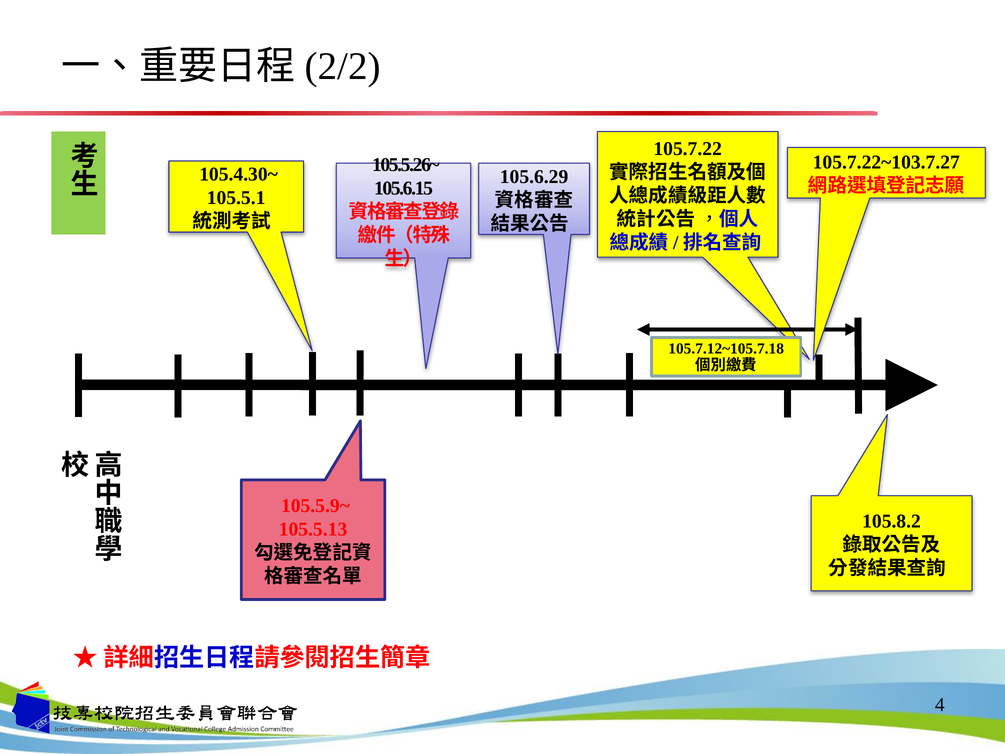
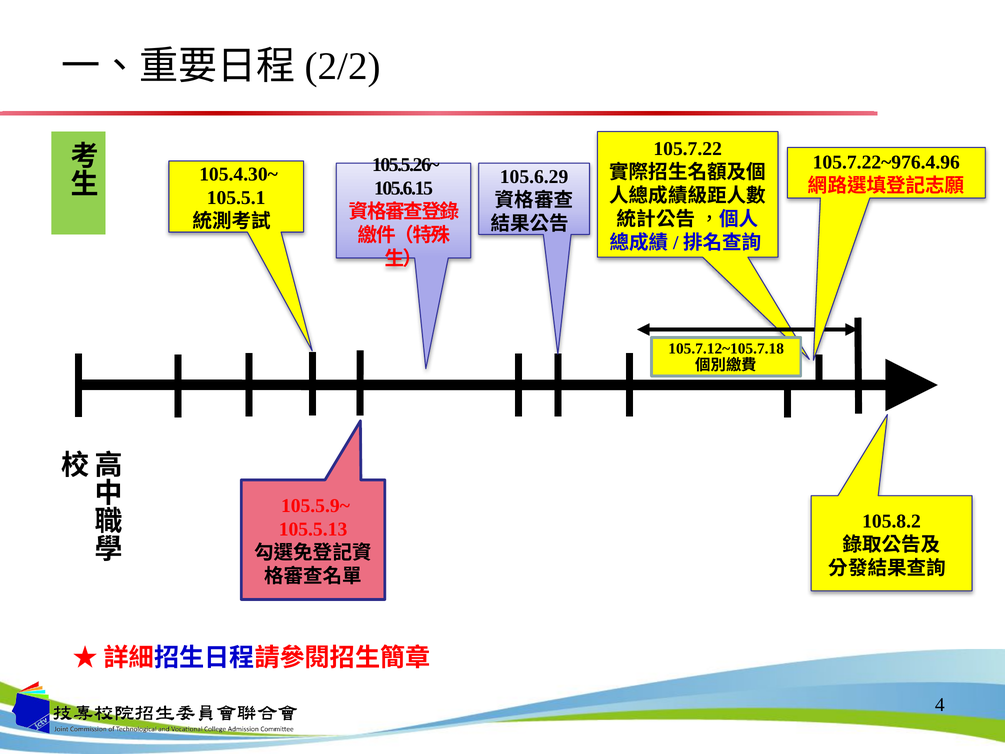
105.7.22~103.7.27: 105.7.22~103.7.27 -> 105.7.22~976.4.96 (886, 162)
